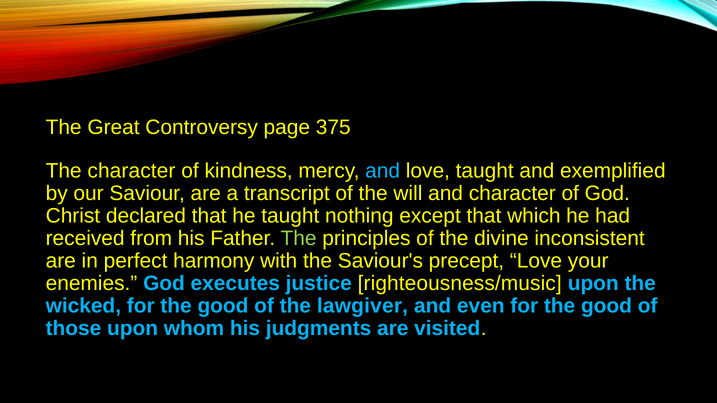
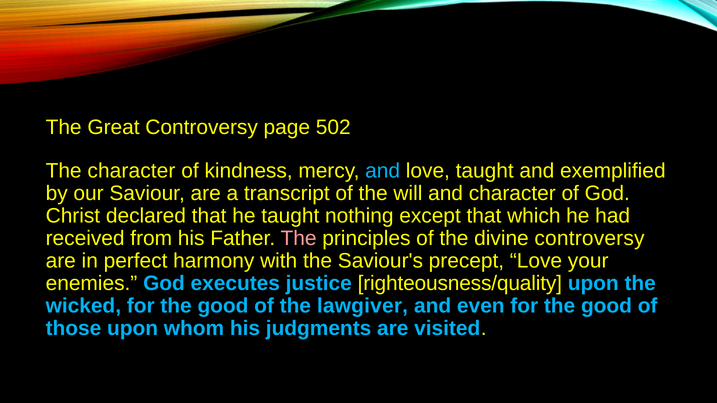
375: 375 -> 502 (333, 127)
The colour: light green -> pink (299, 238)
divine inconsistent: inconsistent -> controversy (589, 238)
righteousness/music: righteousness/music -> righteousness/quality (460, 284)
